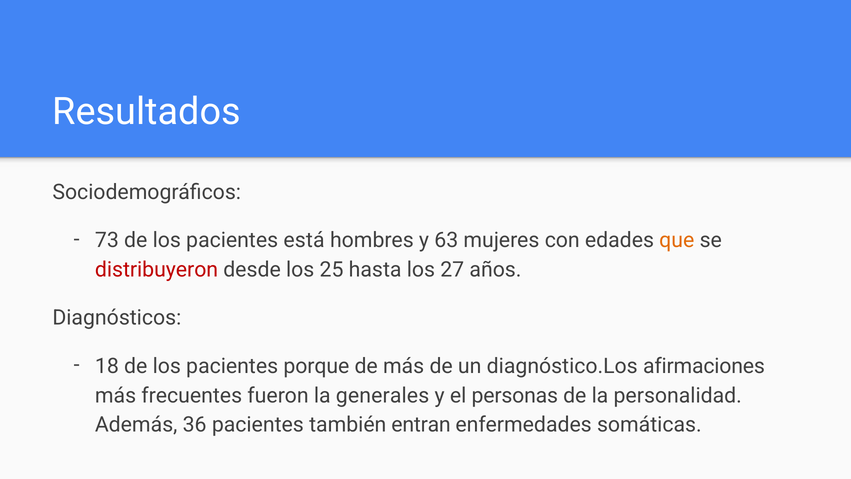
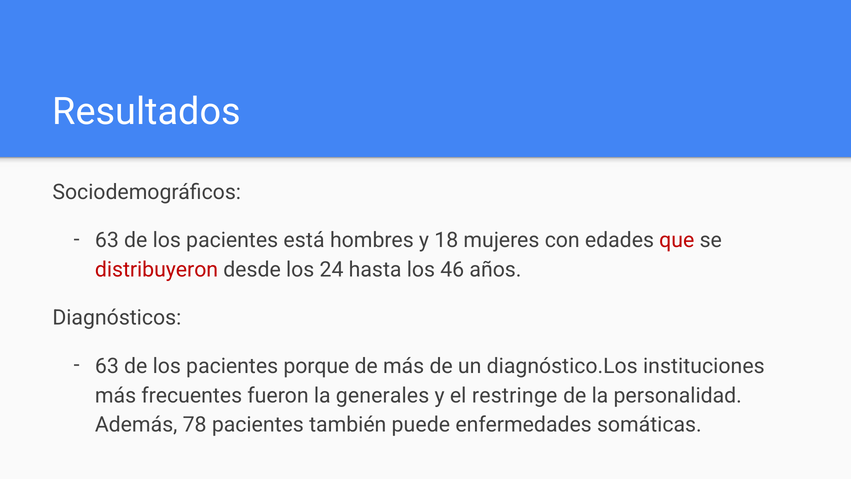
73: 73 -> 63 (107, 240)
63: 63 -> 18 (446, 240)
que colour: orange -> red (677, 240)
25: 25 -> 24 (332, 269)
27: 27 -> 46 (452, 269)
18: 18 -> 63 (107, 366)
afirmaciones: afirmaciones -> instituciones (704, 366)
personas: personas -> restringe (515, 395)
36: 36 -> 78 (195, 425)
entran: entran -> puede (421, 425)
